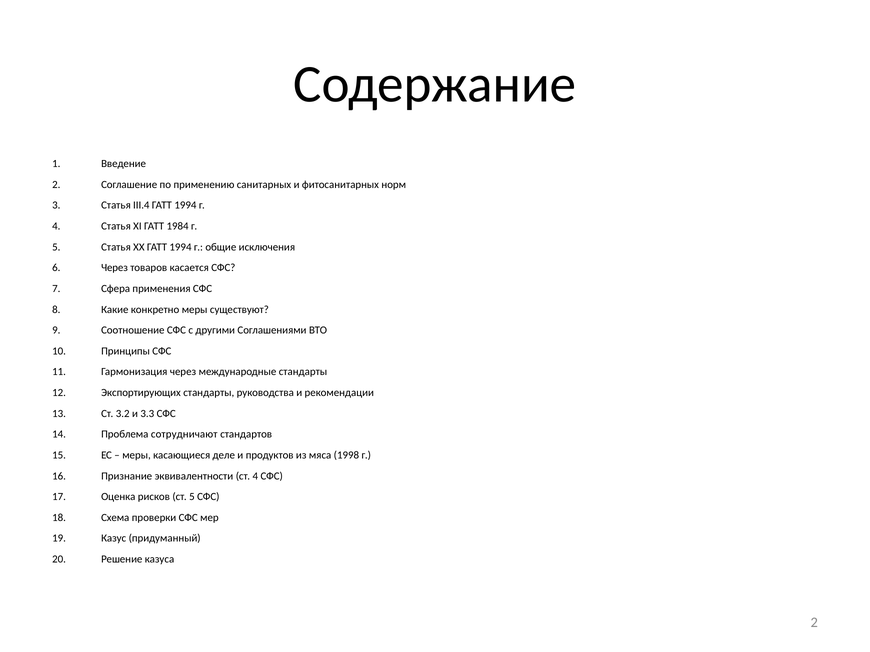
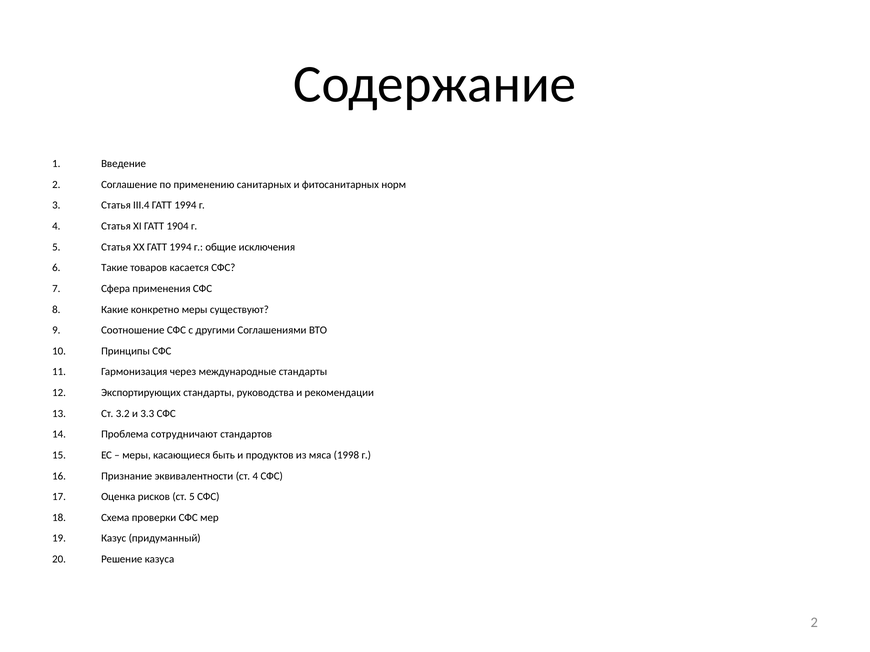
1984: 1984 -> 1904 (178, 226)
Через: Через -> Такие (114, 268)
деле: деле -> быть (224, 455)
